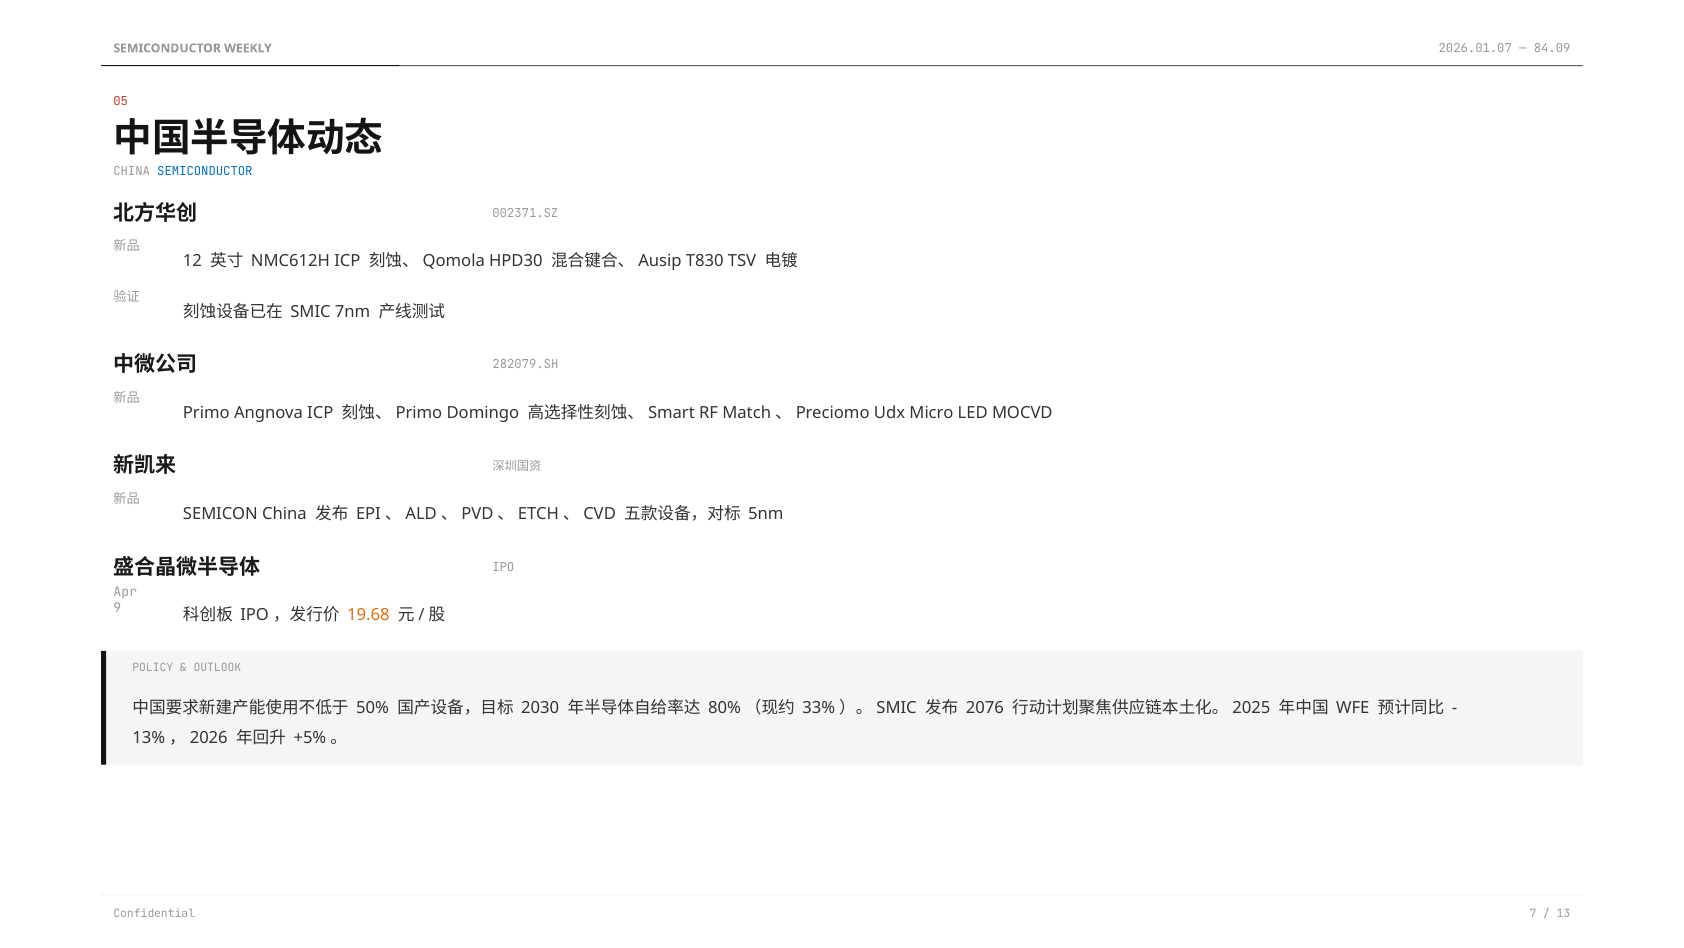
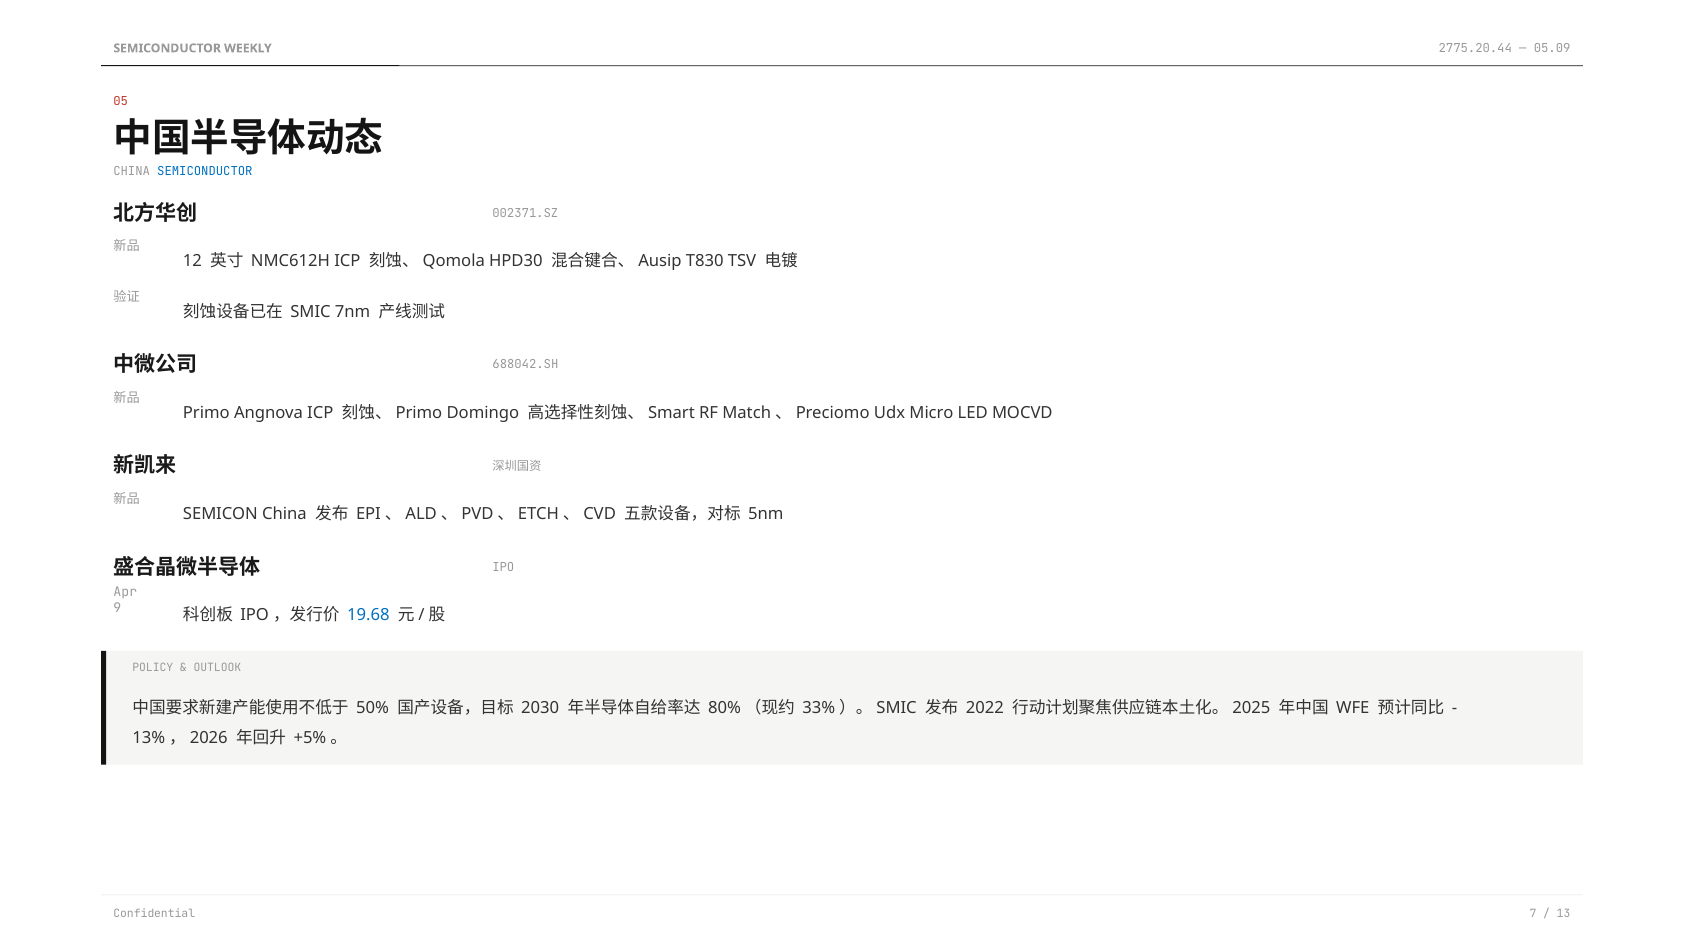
2026.01.07: 2026.01.07 -> 2775.20.44 (1475, 48)
84.09: 84.09 -> 05.09 (1552, 48)
282079.SH: 282079.SH -> 688042.SH (525, 365)
19.68 colour: orange -> blue (368, 615)
2076: 2076 -> 2022 (985, 708)
